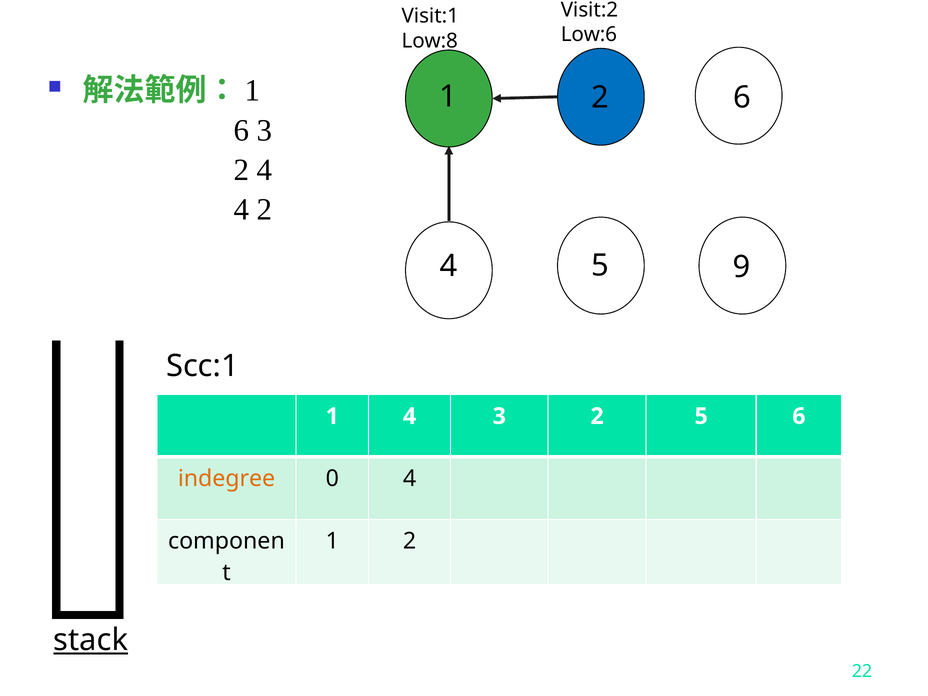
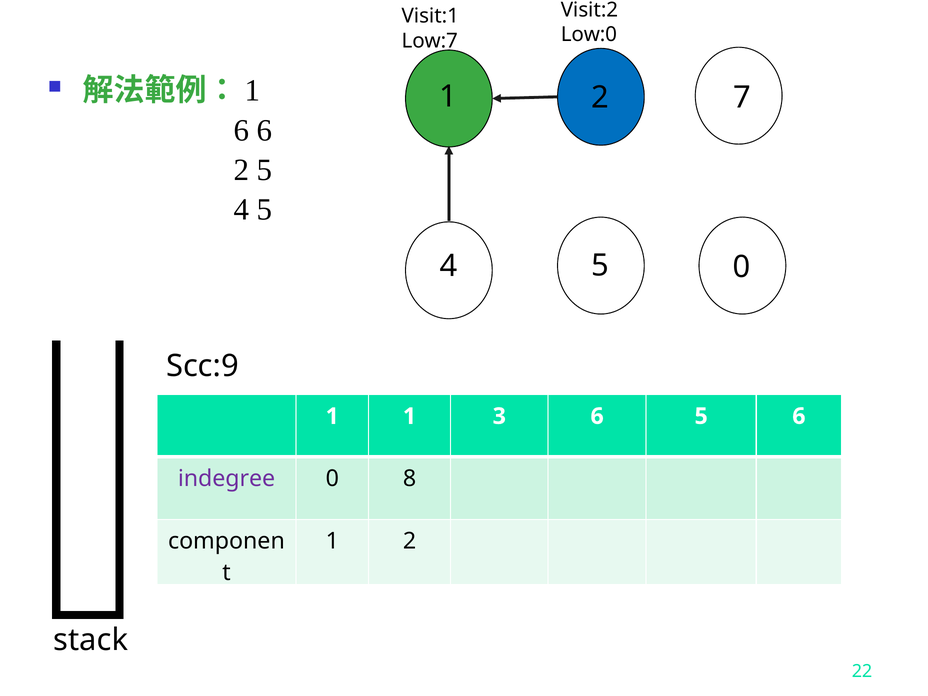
Low:6: Low:6 -> Low:0 (589, 35)
Low:8: Low:8 -> Low:7 (430, 41)
1 6: 6 -> 7 (742, 97)
6 3: 3 -> 6 (264, 130)
2 4: 4 -> 5 (264, 170)
2: 2 -> 5 (264, 209)
5 9: 9 -> 0 (742, 267)
Scc:1: Scc:1 -> Scc:9 (202, 366)
1 4: 4 -> 1 (410, 416)
2: 2 -> 6 (597, 416)
indegree colour: orange -> purple (227, 479)
0 4: 4 -> 8 (410, 479)
stack underline: present -> none (91, 640)
